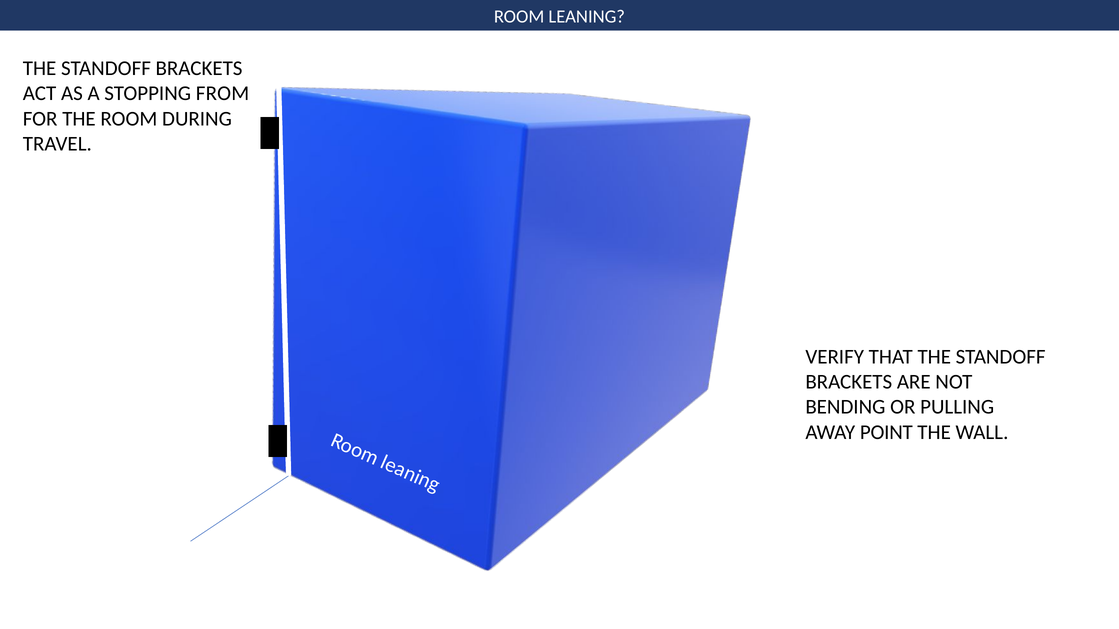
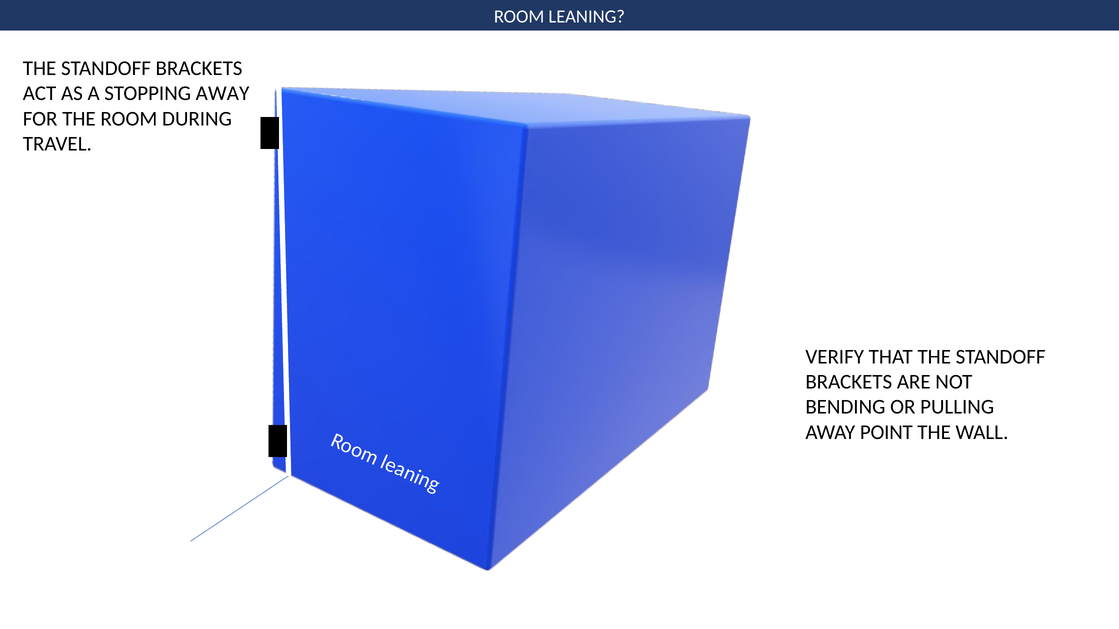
STOPPING FROM: FROM -> AWAY (223, 93)
